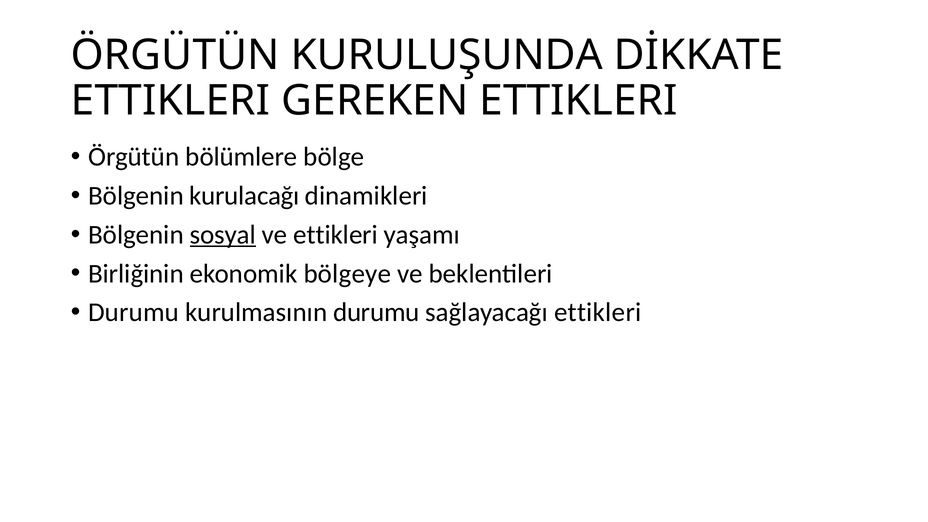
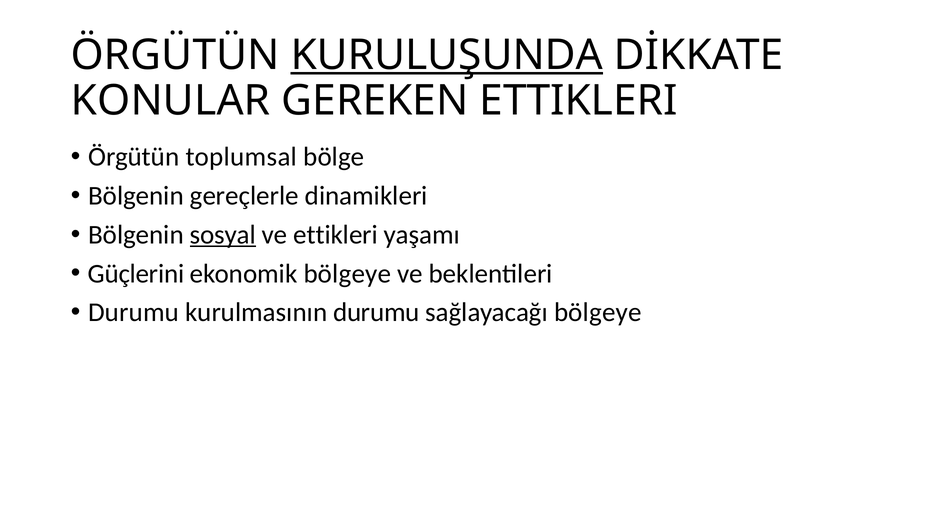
KURULUŞUNDA underline: none -> present (447, 55)
ETTIKLERI: ETTIKLERI -> KONULAR (171, 101)
bölümlere: bölümlere -> toplumsal (241, 157)
kurulacağı: kurulacağı -> gereçlerle (244, 196)
Birliğinin: Birliğinin -> Güçlerini (136, 274)
sağlayacağı ettikleri: ettikleri -> bölgeye (598, 313)
